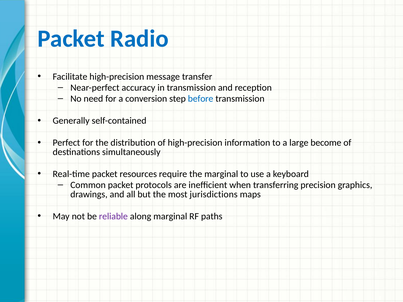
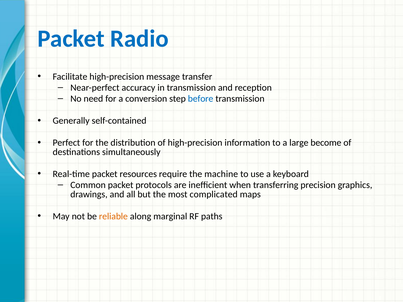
the marginal: marginal -> machine (221, 174)
jurisdictions: jurisdictions -> complicated (214, 194)
reliable colour: purple -> orange (113, 216)
